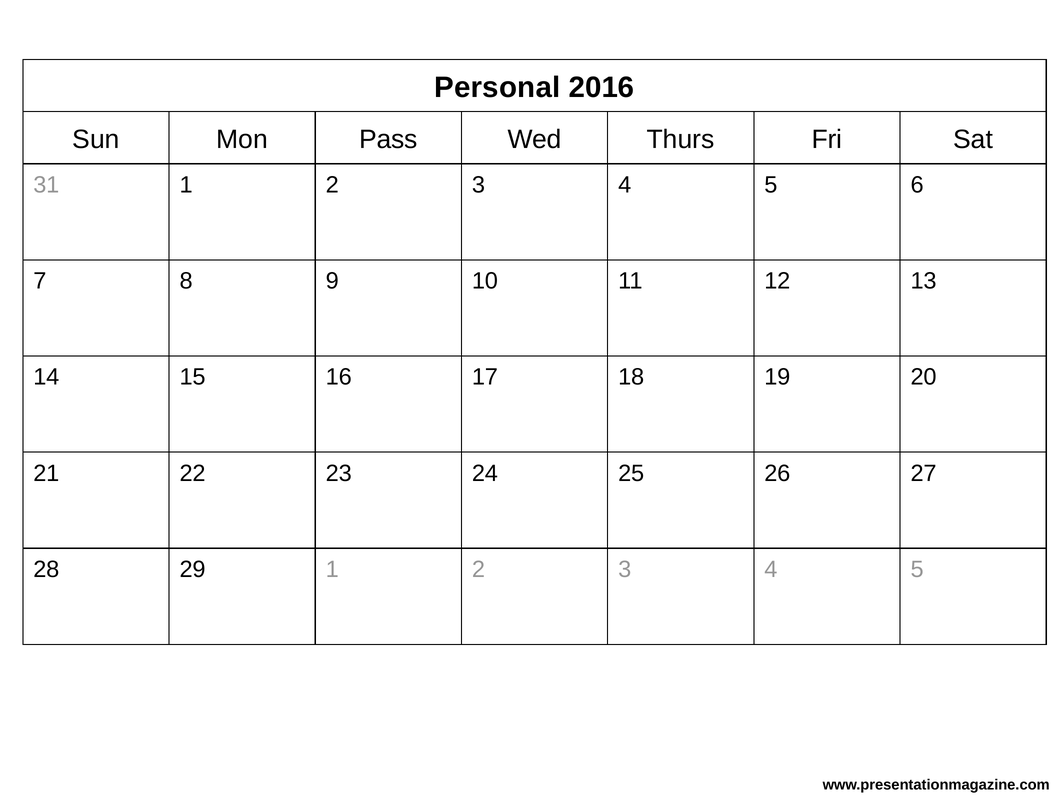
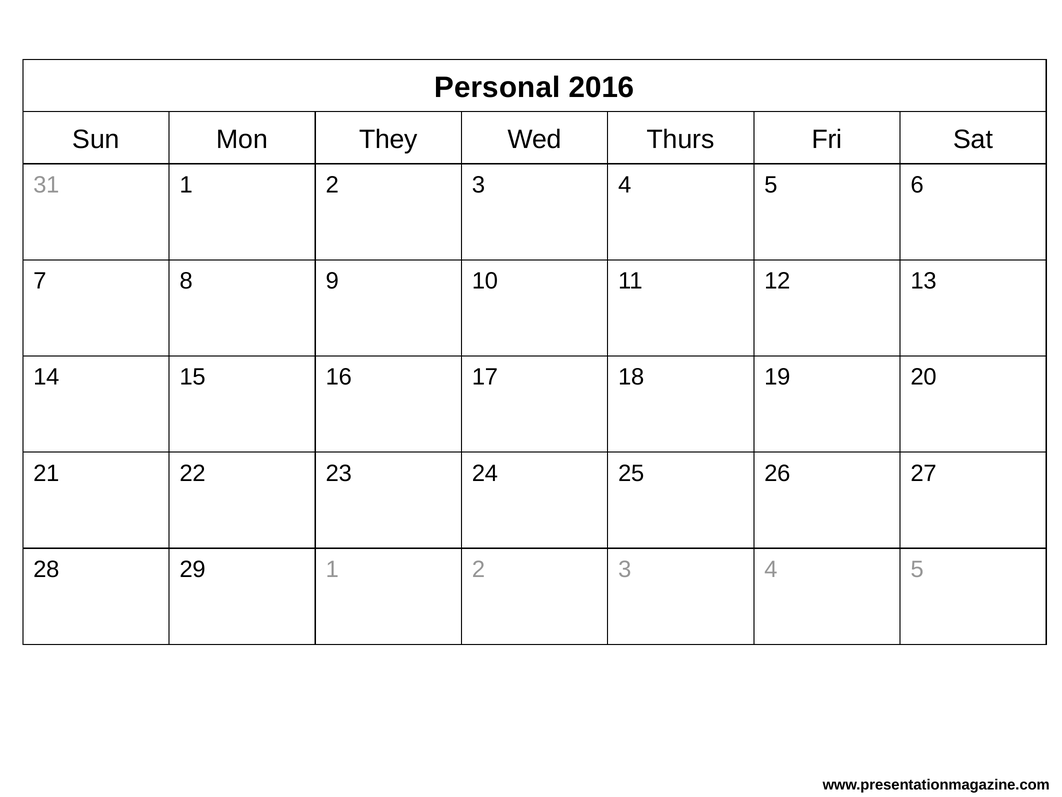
Pass: Pass -> They (389, 139)
